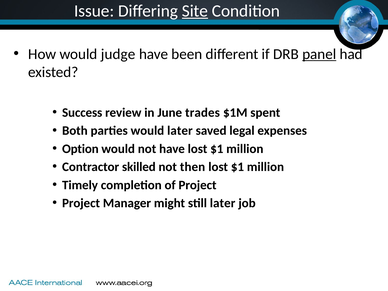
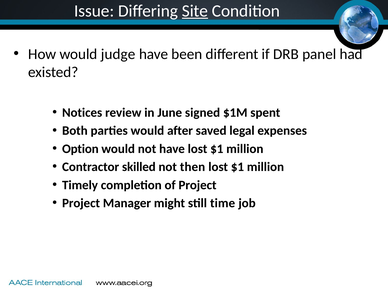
panel underline: present -> none (319, 54)
Success: Success -> Notices (82, 113)
trades: trades -> signed (203, 113)
would later: later -> after (180, 131)
still later: later -> time (223, 203)
